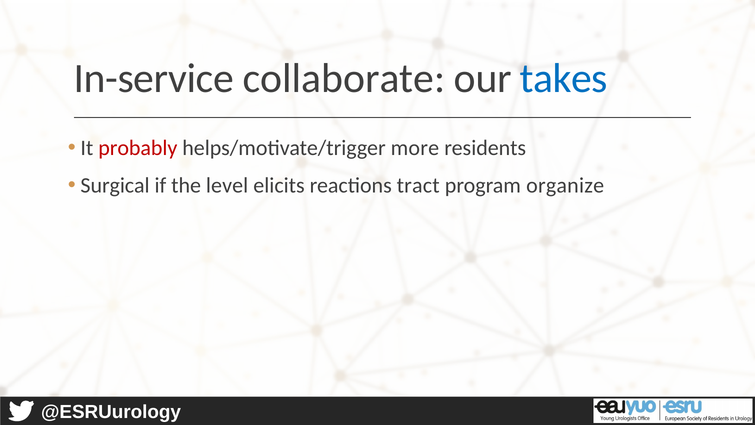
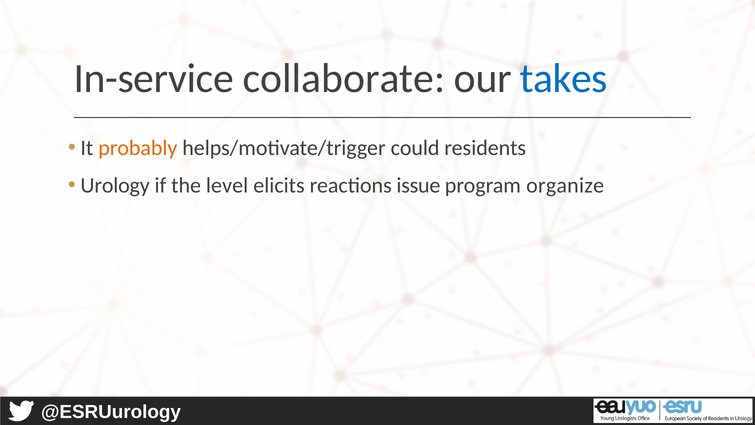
probably colour: red -> orange (138, 148)
more: more -> could (415, 148)
Surgical: Surgical -> Urology (115, 185)
tract: tract -> issue (418, 185)
